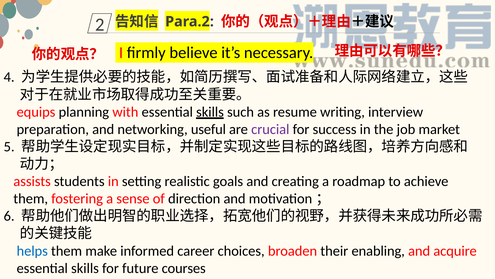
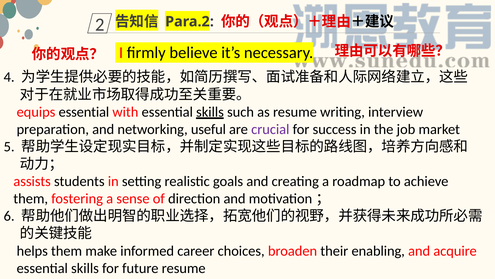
equips planning: planning -> essential (84, 112)
helps colour: blue -> black (32, 250)
future courses: courses -> resume (184, 268)
